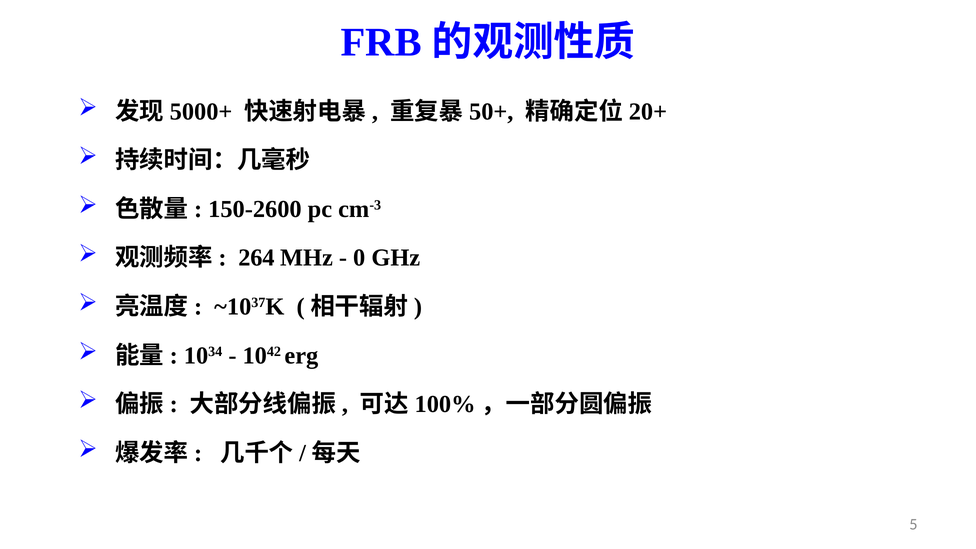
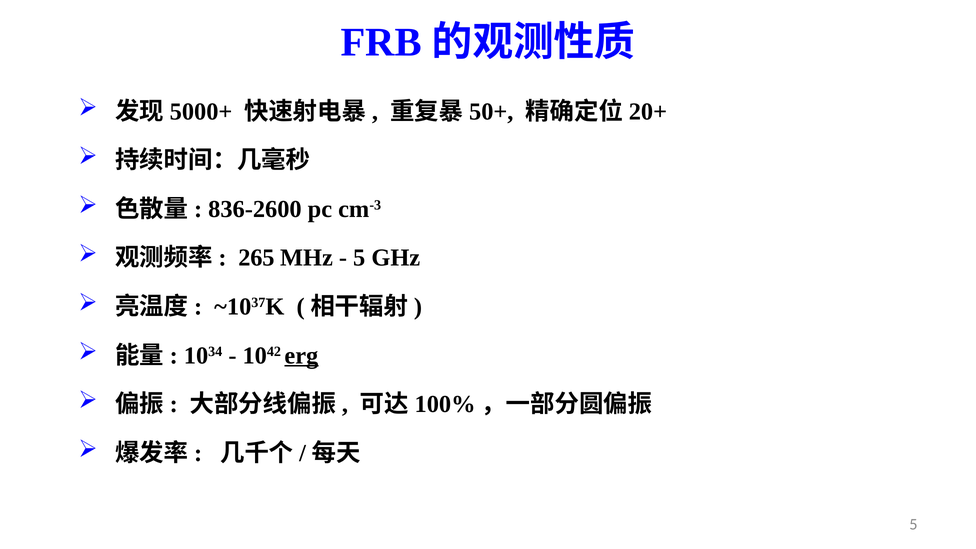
150-2600: 150-2600 -> 836-2600 (255, 209)
264: 264 -> 265 (256, 258)
0: 0 -> 5 (359, 258)
erg underline: none -> present (301, 355)
